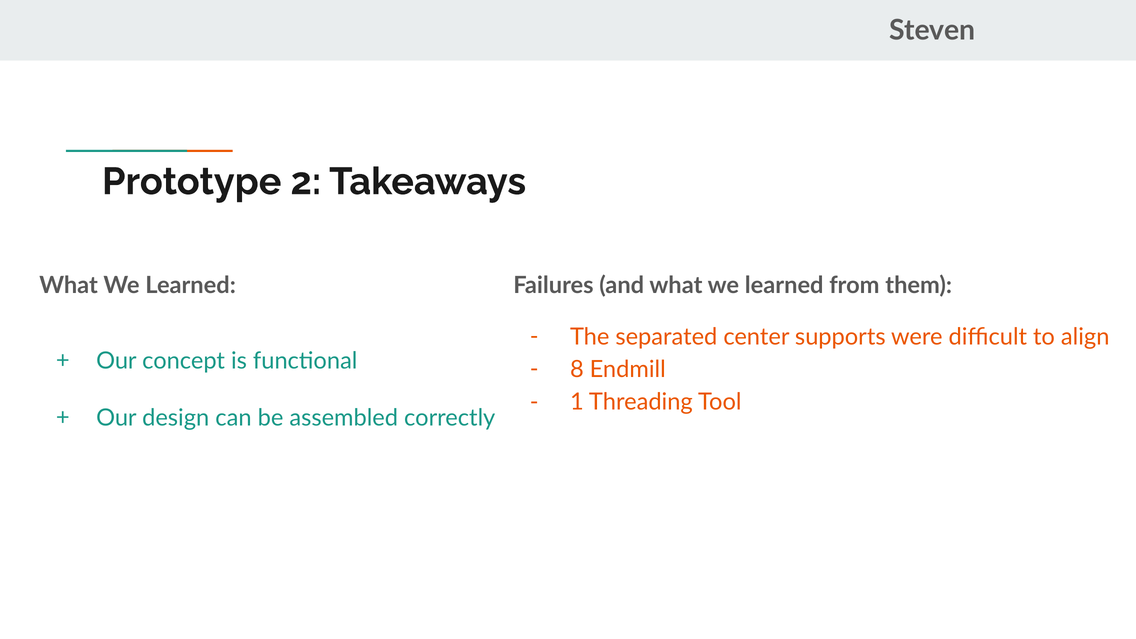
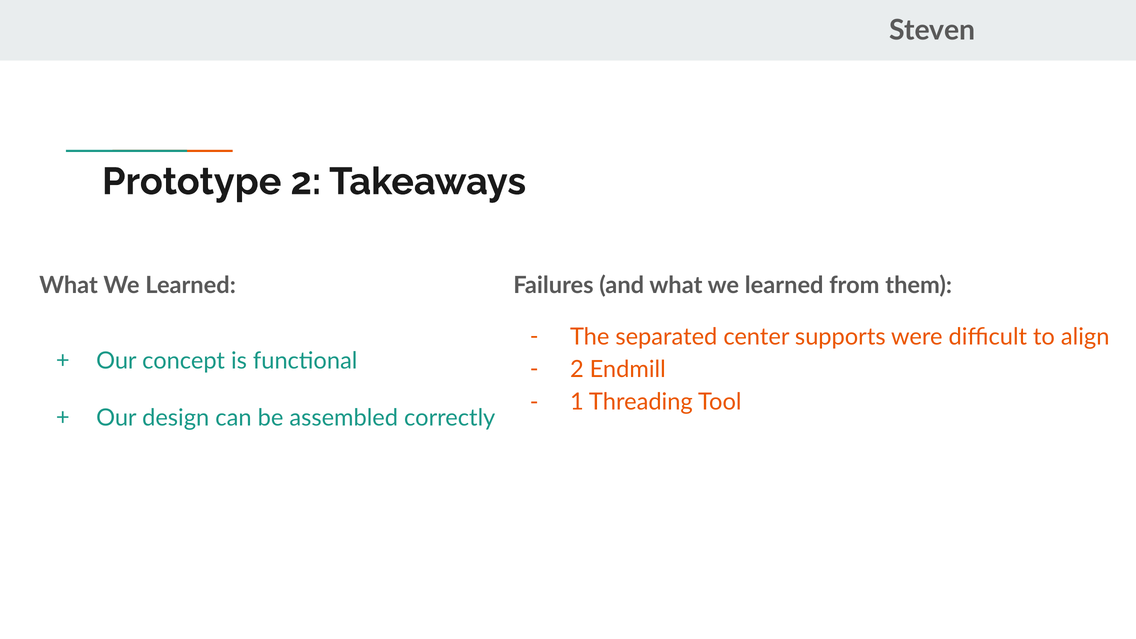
8: 8 -> 2 (577, 369)
